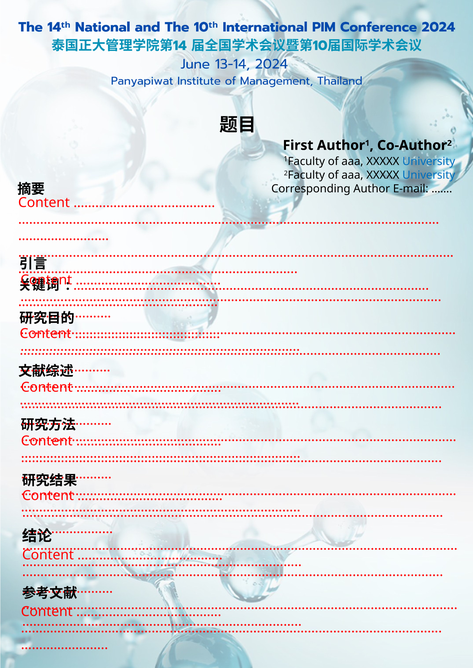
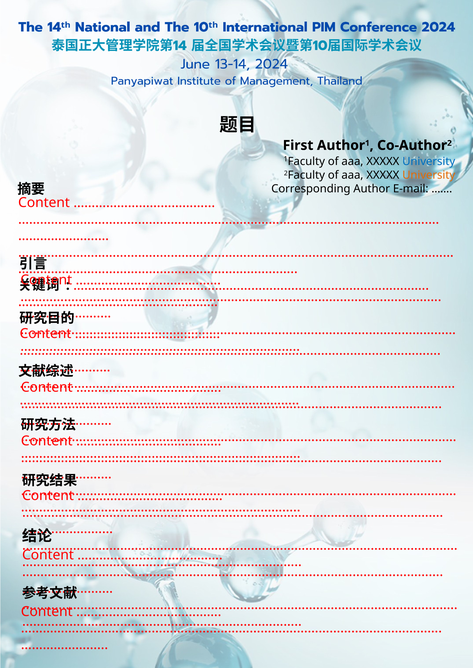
University colour: blue -> orange (429, 175)
